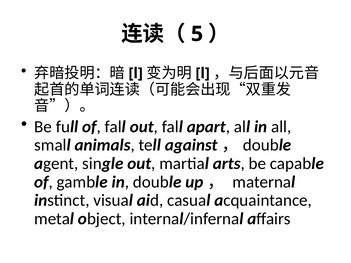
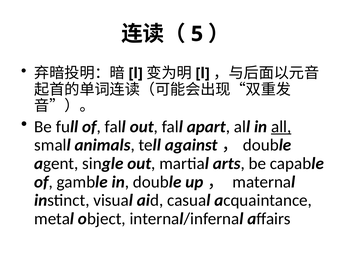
all underline: none -> present (281, 127)
